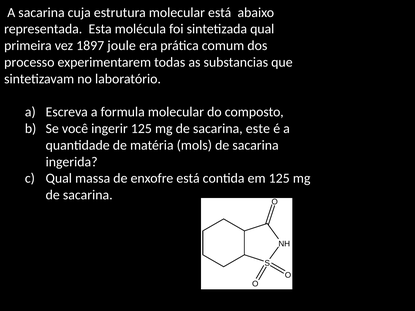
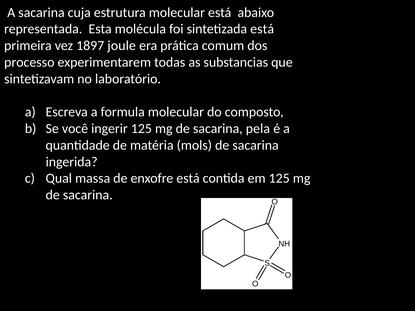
sintetizada qual: qual -> está (262, 29)
este: este -> pela (258, 129)
